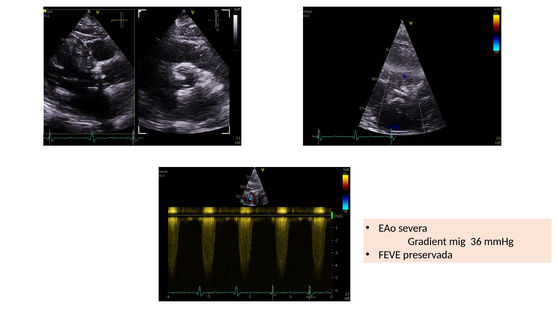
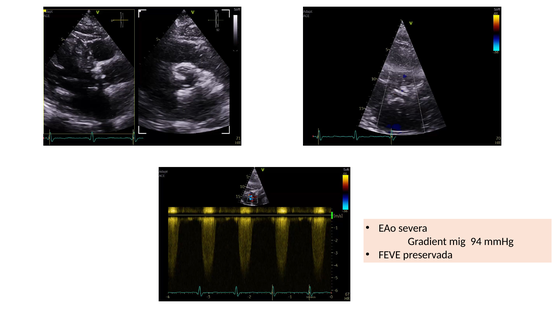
36: 36 -> 94 (476, 241)
